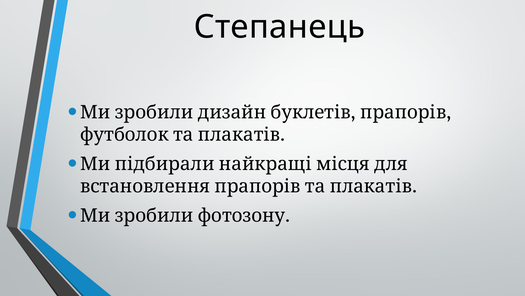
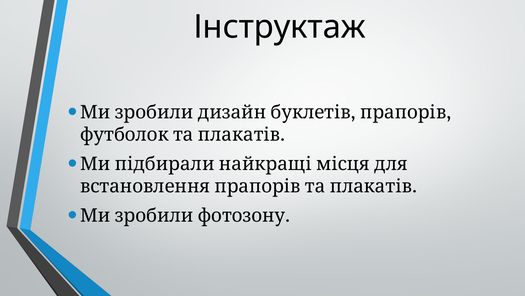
Степанець: Степанець -> Інструктаж (280, 27)
